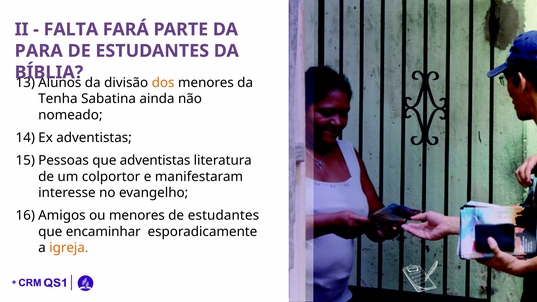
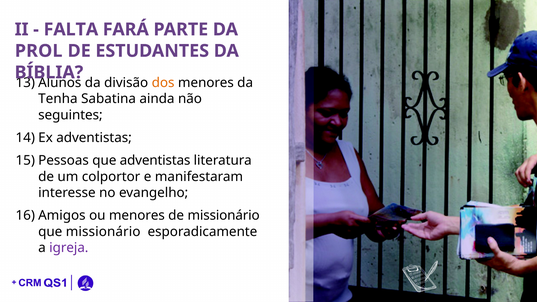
PARA: PARA -> PROL (39, 51)
nomeado: nomeado -> seguintes (70, 115)
estudantes: estudantes -> missionário (224, 216)
que encaminhar: encaminhar -> missionário (103, 232)
igreja colour: orange -> purple (69, 248)
